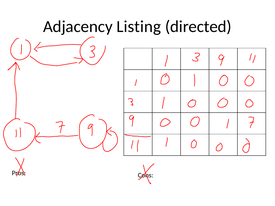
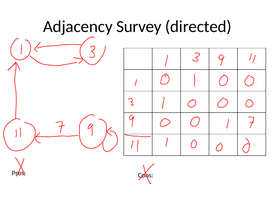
Listing: Listing -> Survey (139, 27)
